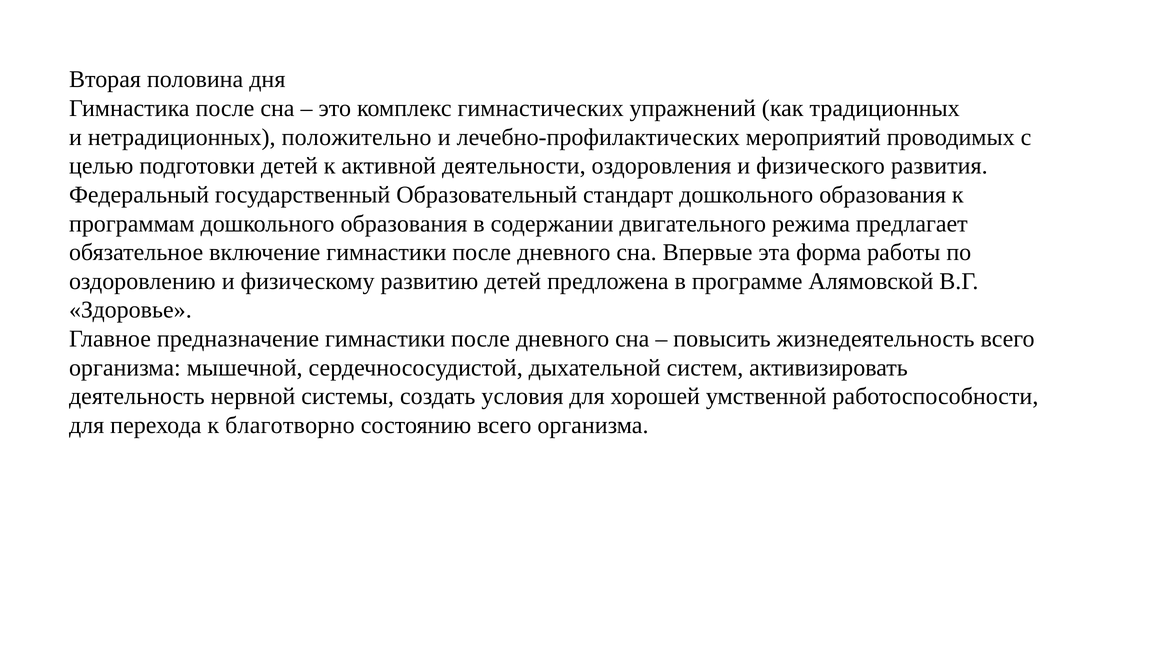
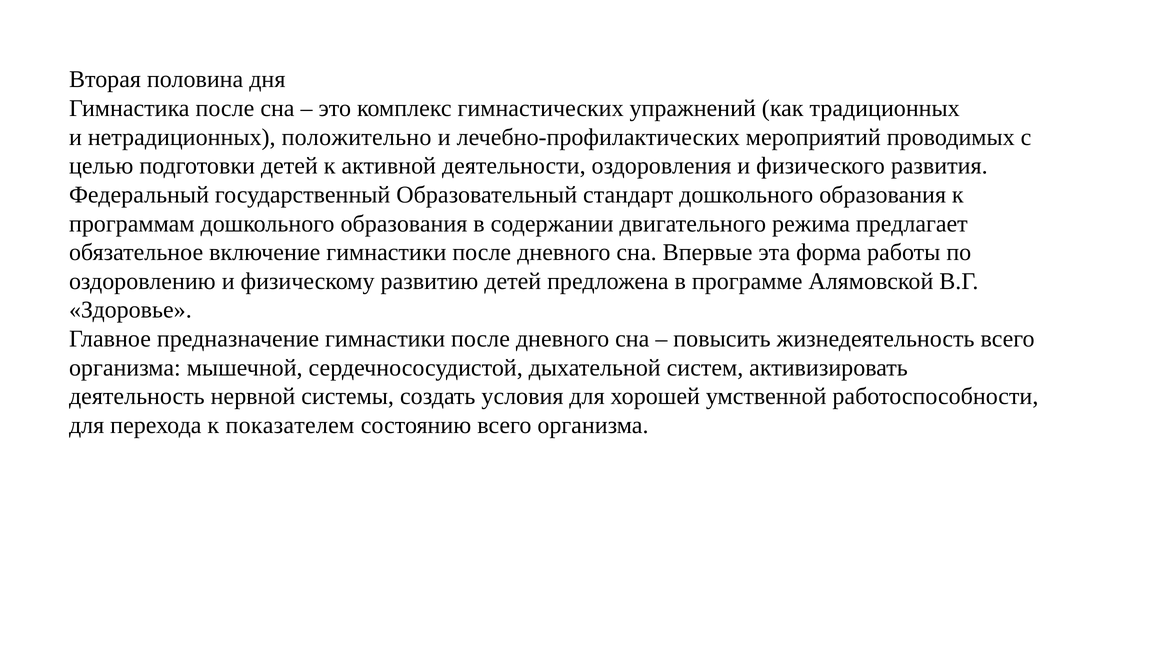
благотворно: благотворно -> показателем (290, 425)
